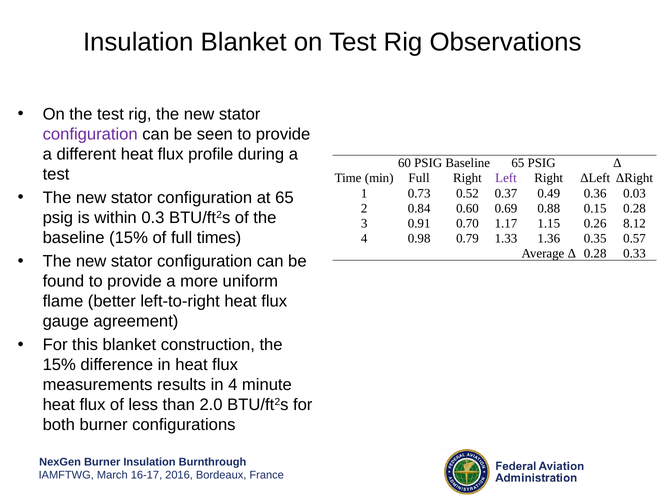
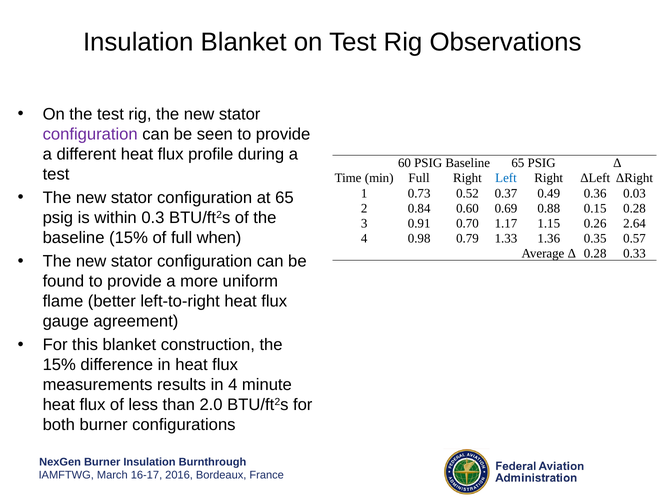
Left colour: purple -> blue (506, 178)
8.12: 8.12 -> 2.64 (635, 223)
times: times -> when (219, 238)
